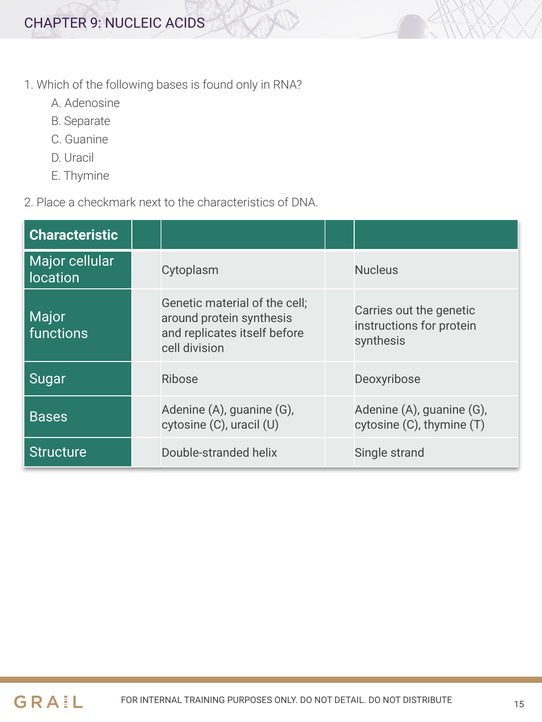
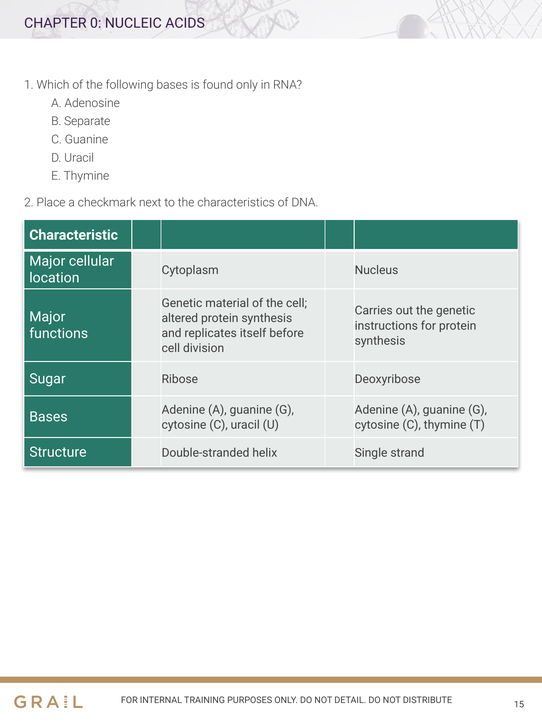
9: 9 -> 0 (96, 23)
around: around -> altered (180, 319)
